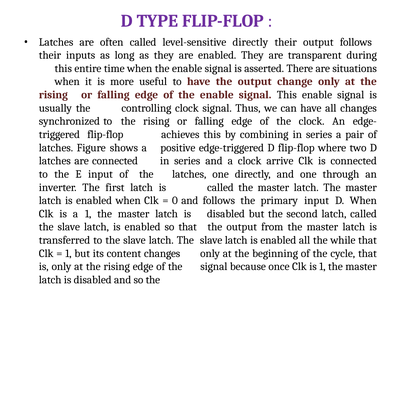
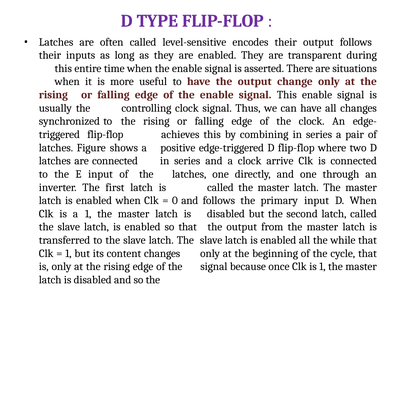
level-sensitive directly: directly -> encodes (250, 42)
